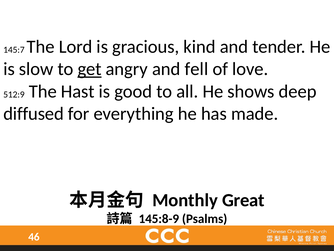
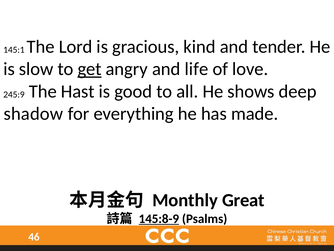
145:7: 145:7 -> 145:1 (14, 50)
fell: fell -> life (196, 69)
512:9: 512:9 -> 245:9 (14, 94)
diffused: diffused -> shadow (33, 113)
145:8-9 underline: none -> present (159, 218)
